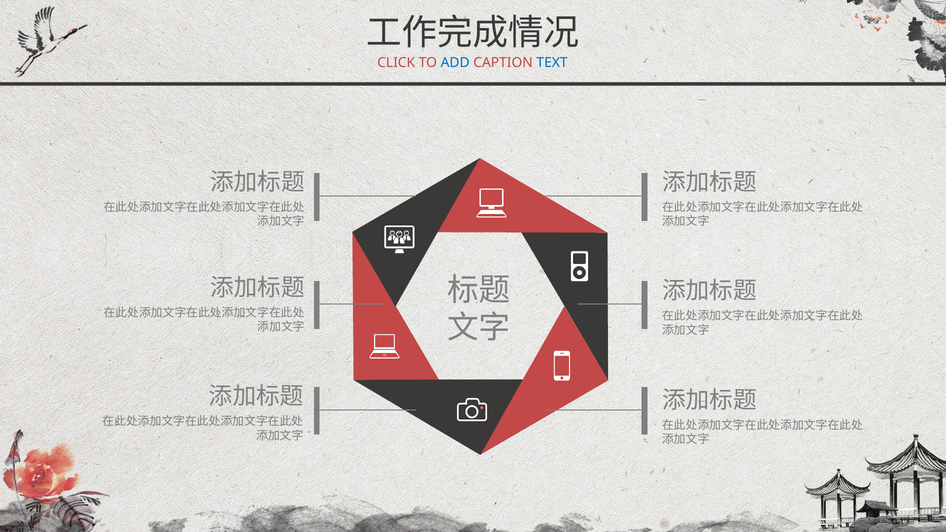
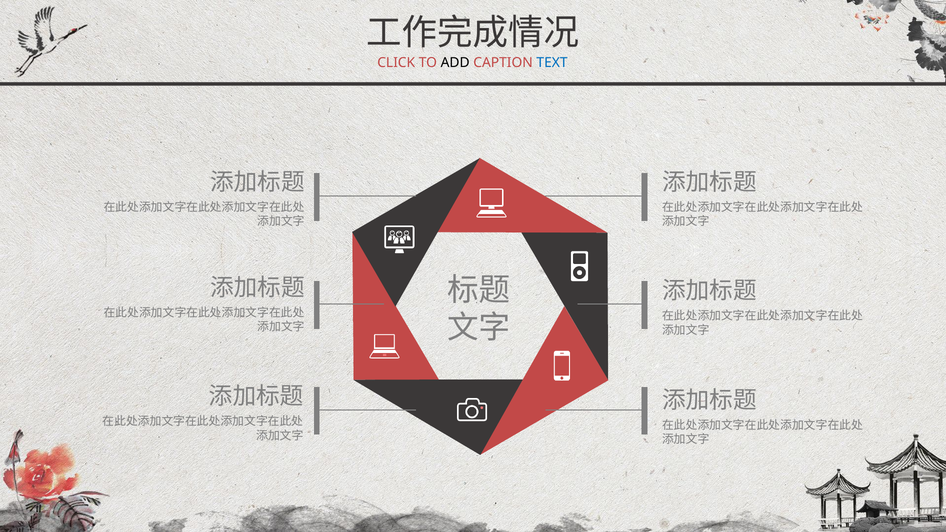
ADD colour: blue -> black (455, 63)
